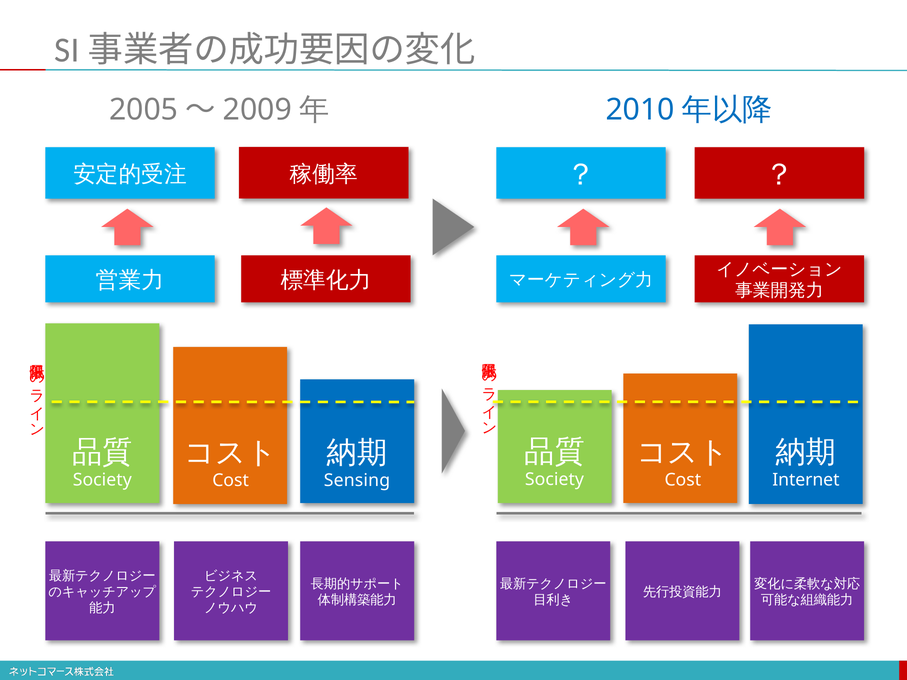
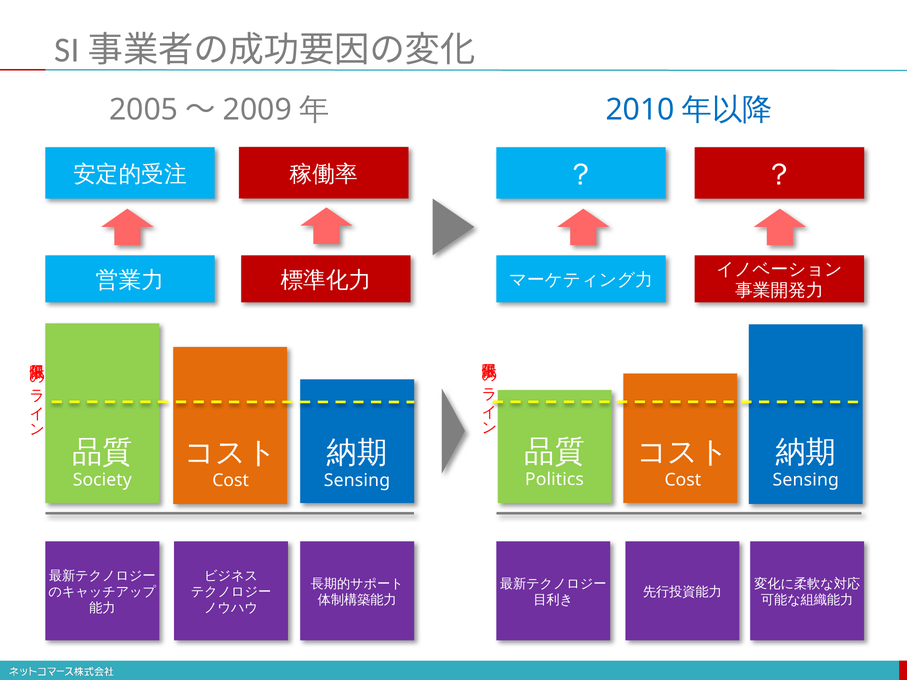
Society: Society -> Politics (554, 480)
Internet: Internet -> Sensing (806, 480)
